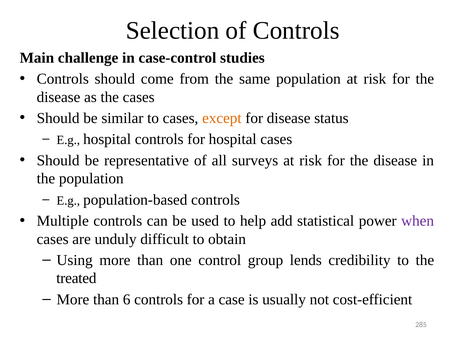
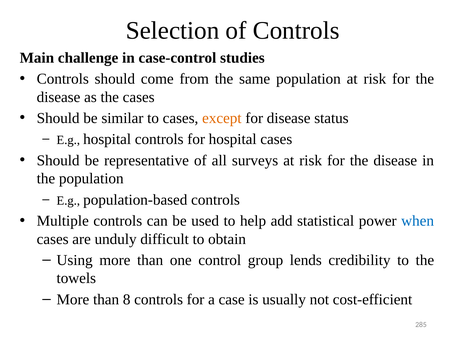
when colour: purple -> blue (418, 221)
treated: treated -> towels (76, 279)
6: 6 -> 8 (127, 300)
